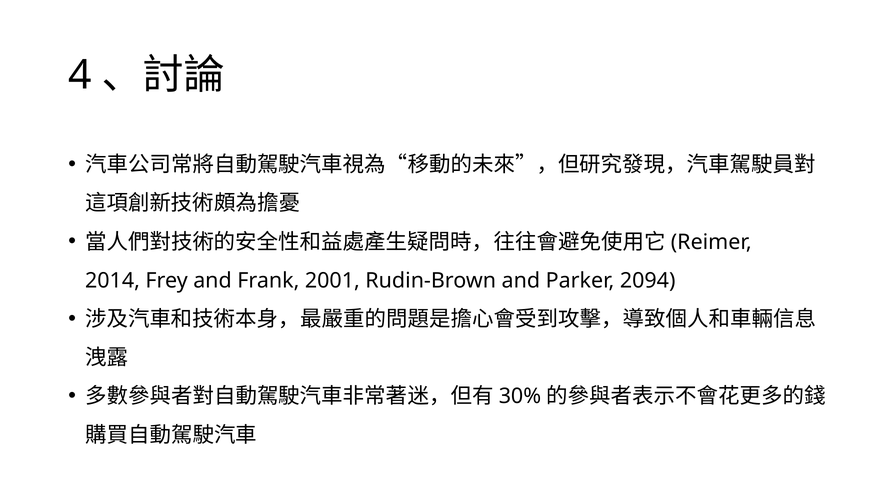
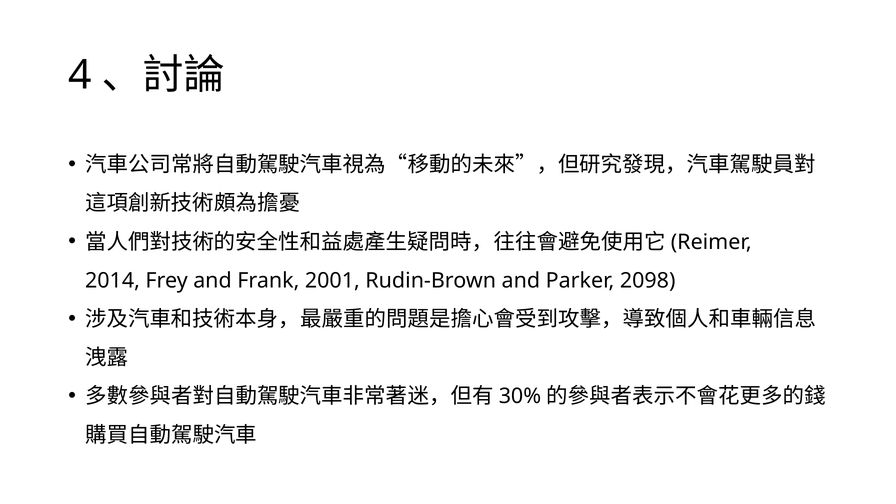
2094: 2094 -> 2098 (648, 281)
